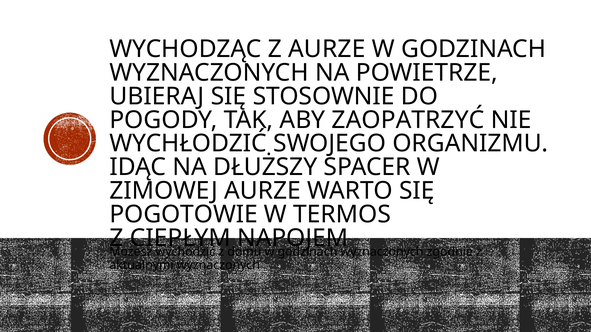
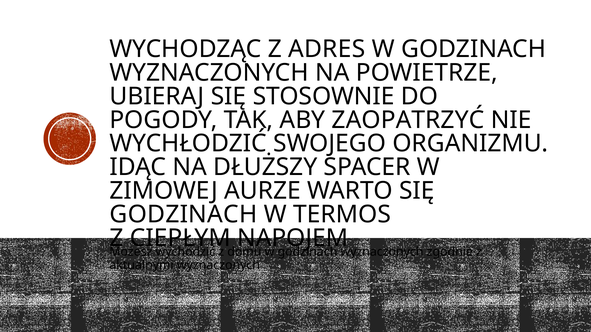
Z AURZE: AURZE -> ADRES (327, 49)
POGOTOWIE: POGOTOWIE -> GODZINACH (183, 215)
